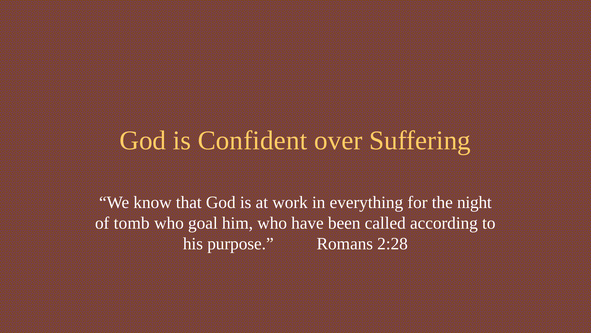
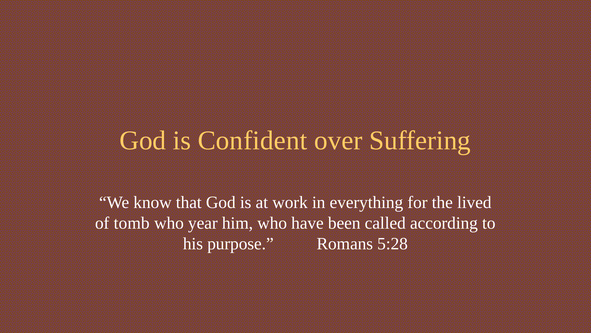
night: night -> lived (474, 202)
goal: goal -> year (203, 223)
2:28: 2:28 -> 5:28 (393, 244)
